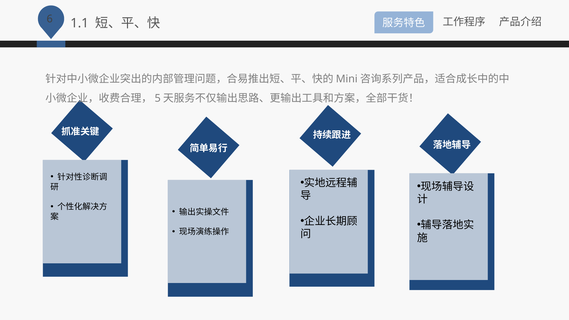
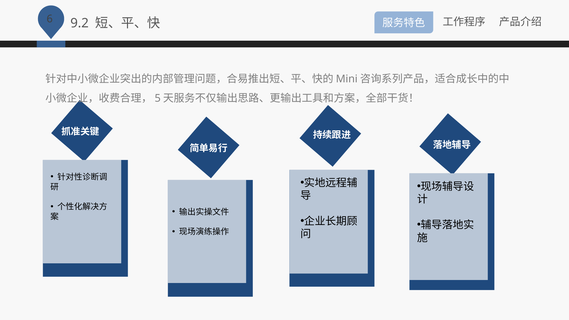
1.1: 1.1 -> 9.2 (80, 23)
